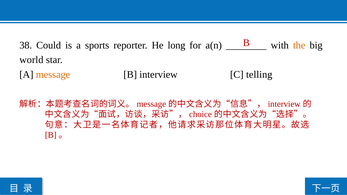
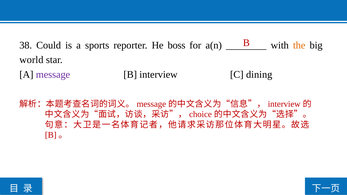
long: long -> boss (177, 45)
message colour: orange -> purple (53, 75)
telling: telling -> dining (259, 75)
